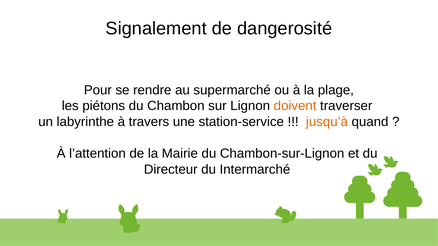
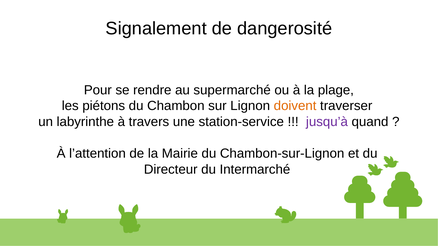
jusqu’à colour: orange -> purple (327, 122)
